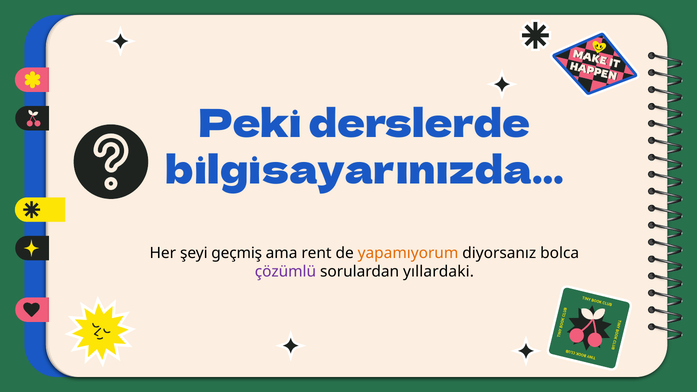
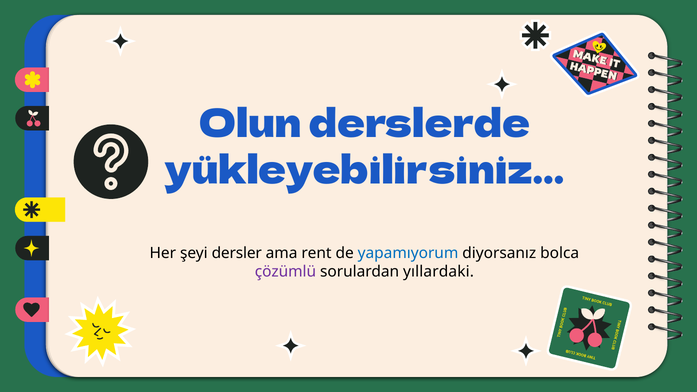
Peki: Peki -> Olun (250, 125)
bilgisayarınızda…: bilgisayarınızda… -> yükleyebilirsiniz… (365, 171)
geçmiş: geçmiş -> dersler (237, 253)
yapamıyorum colour: orange -> blue (408, 253)
